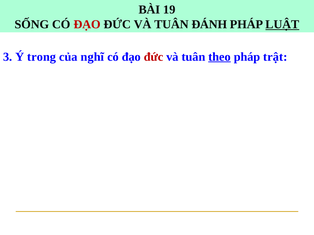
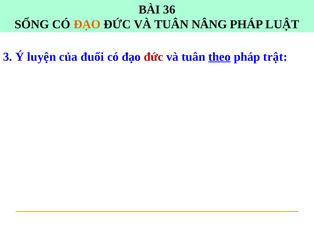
19: 19 -> 36 (169, 10)
ĐẠO colour: red -> orange (87, 24)
ĐÁNH: ĐÁNH -> NÂNG (209, 24)
LUẬT underline: present -> none (282, 24)
trong: trong -> luyện (42, 57)
nghĩ: nghĩ -> đuổi (92, 57)
